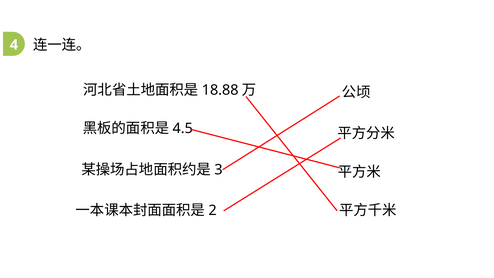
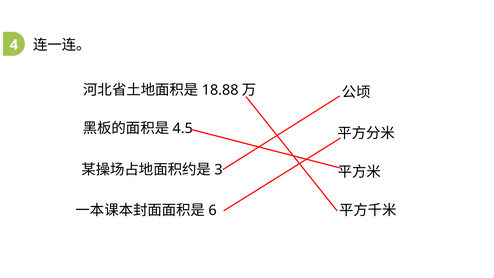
2: 2 -> 6 (213, 210)
